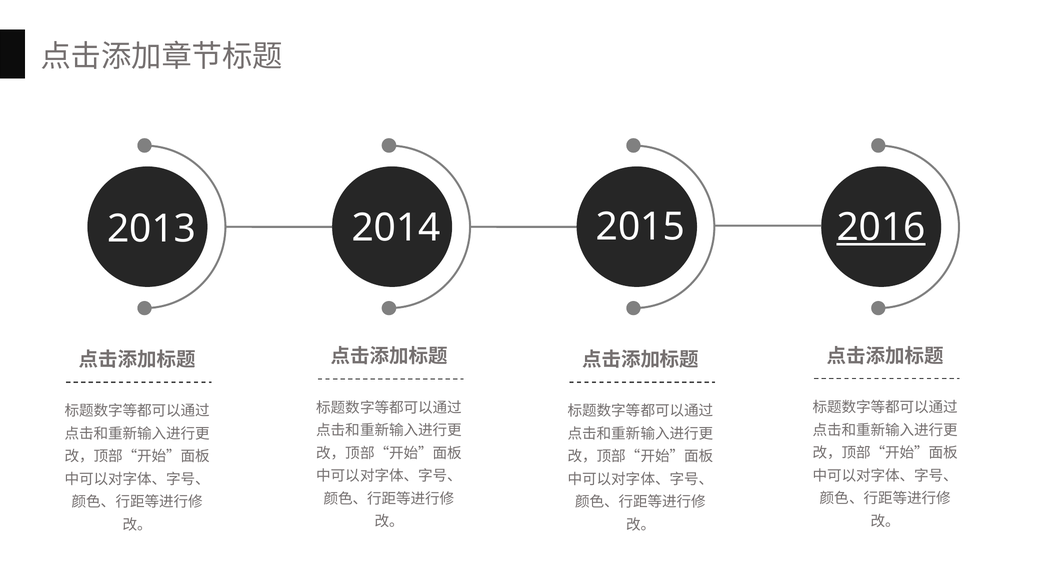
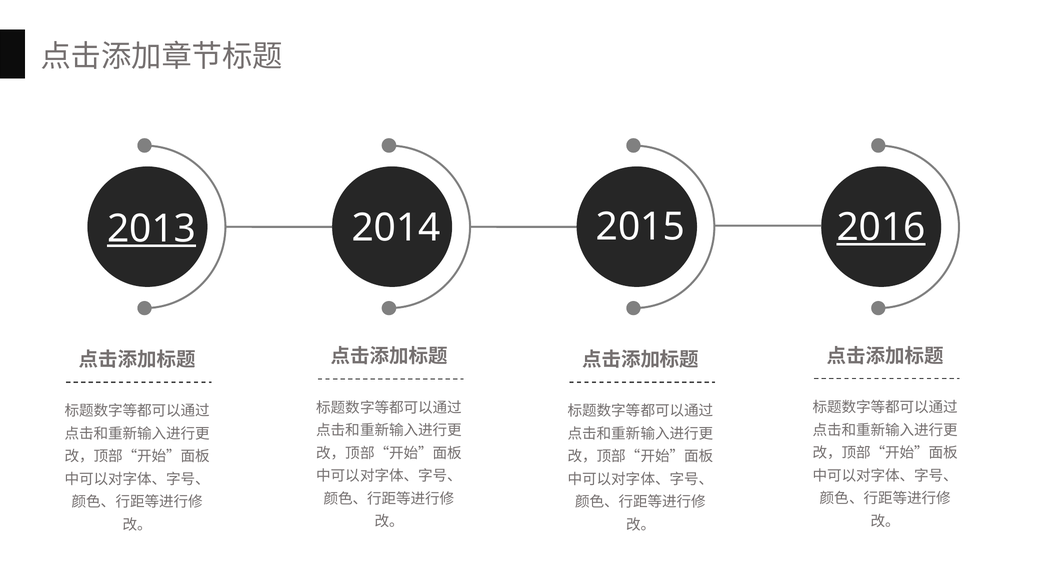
2013 underline: none -> present (152, 229)
